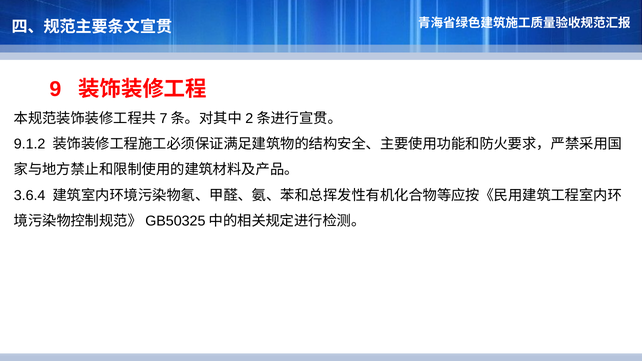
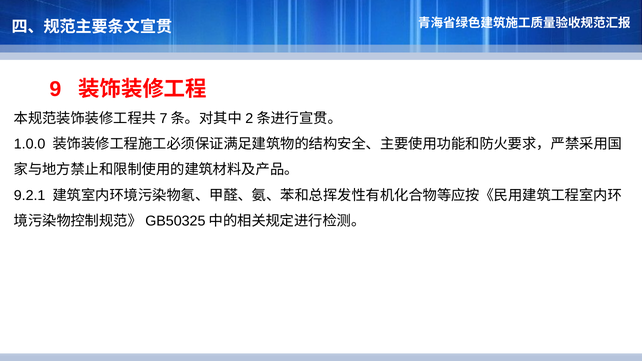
9.1.2: 9.1.2 -> 1.0.0 (30, 144)
3.6.4: 3.6.4 -> 9.2.1 (30, 195)
